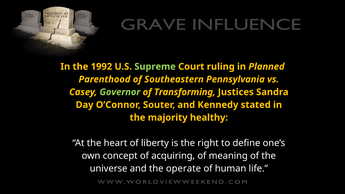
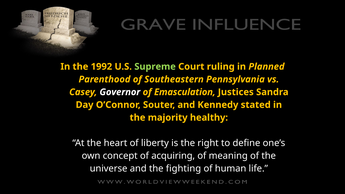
Governor colour: light green -> white (120, 92)
Transforming: Transforming -> Emasculation (185, 92)
operate: operate -> fighting (183, 169)
